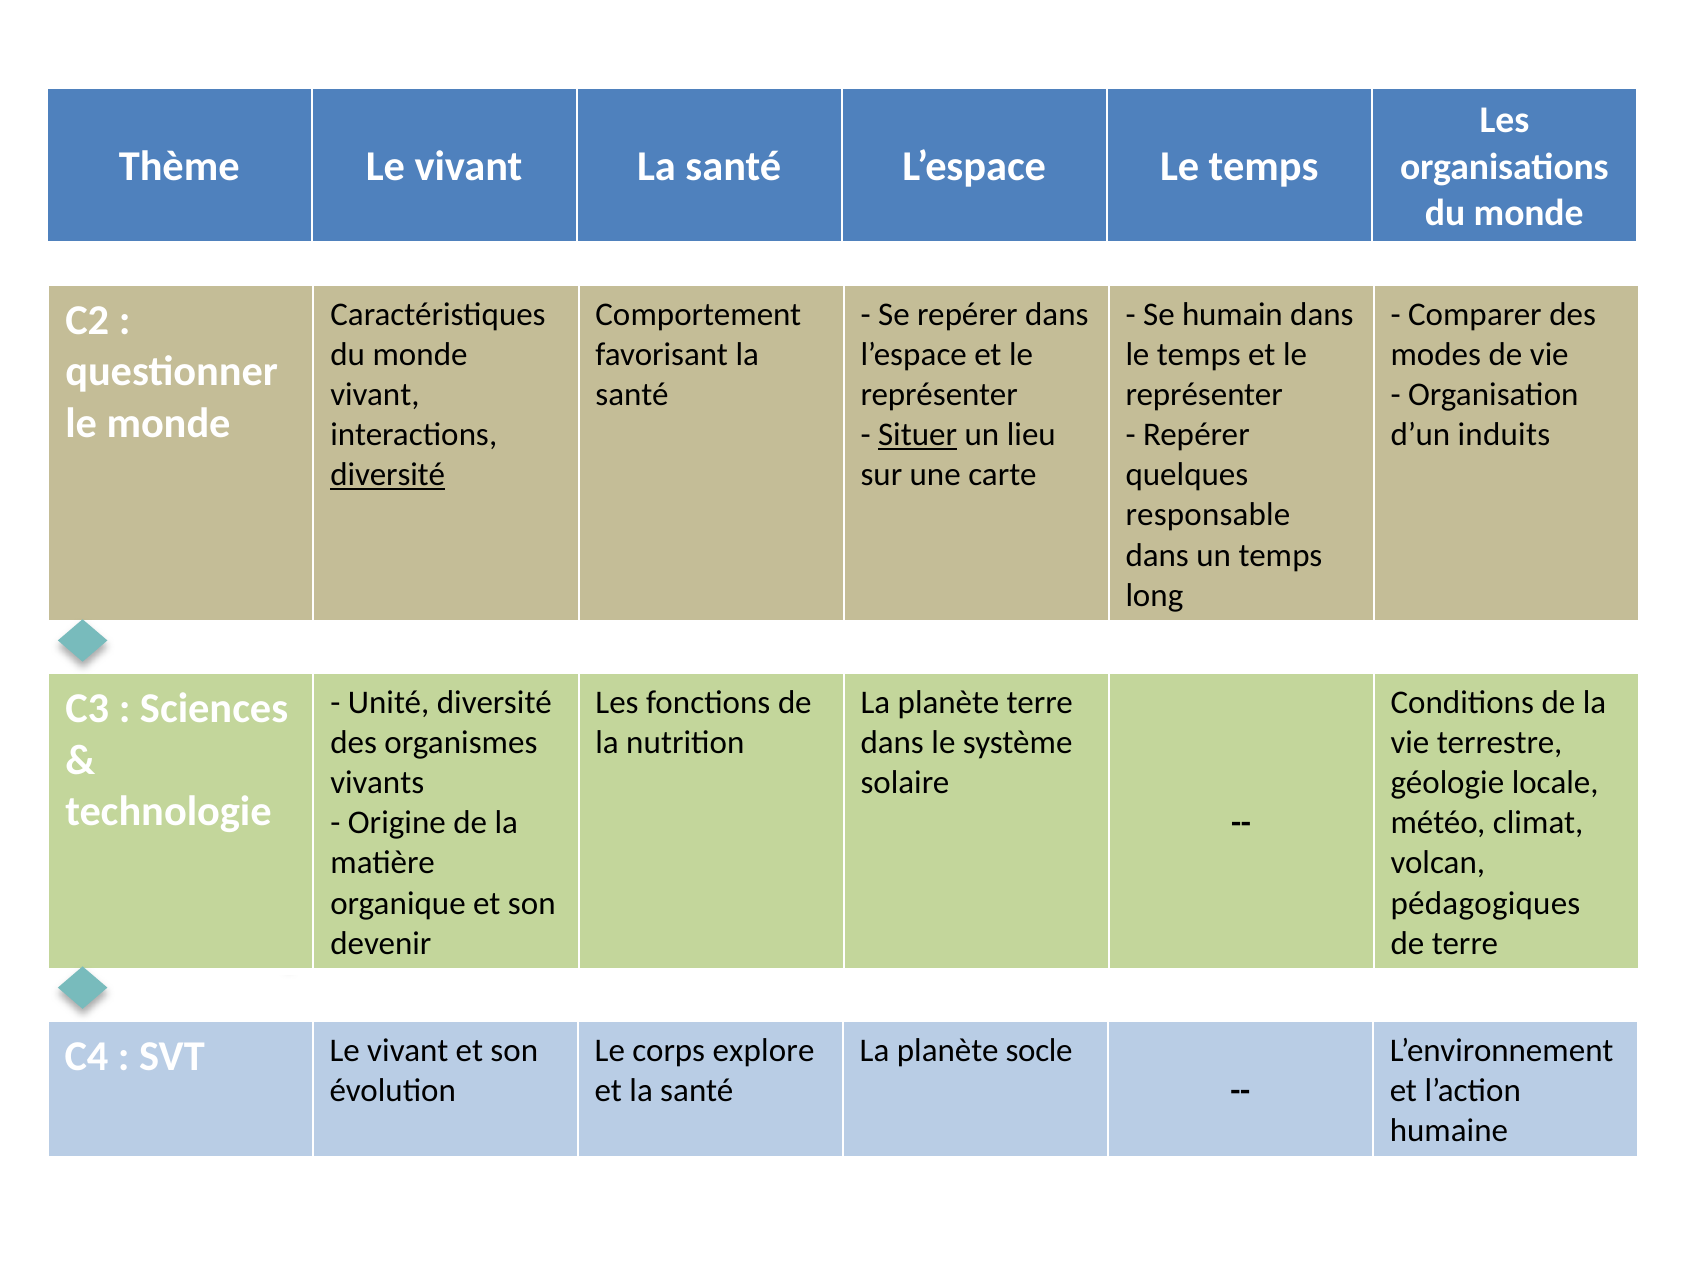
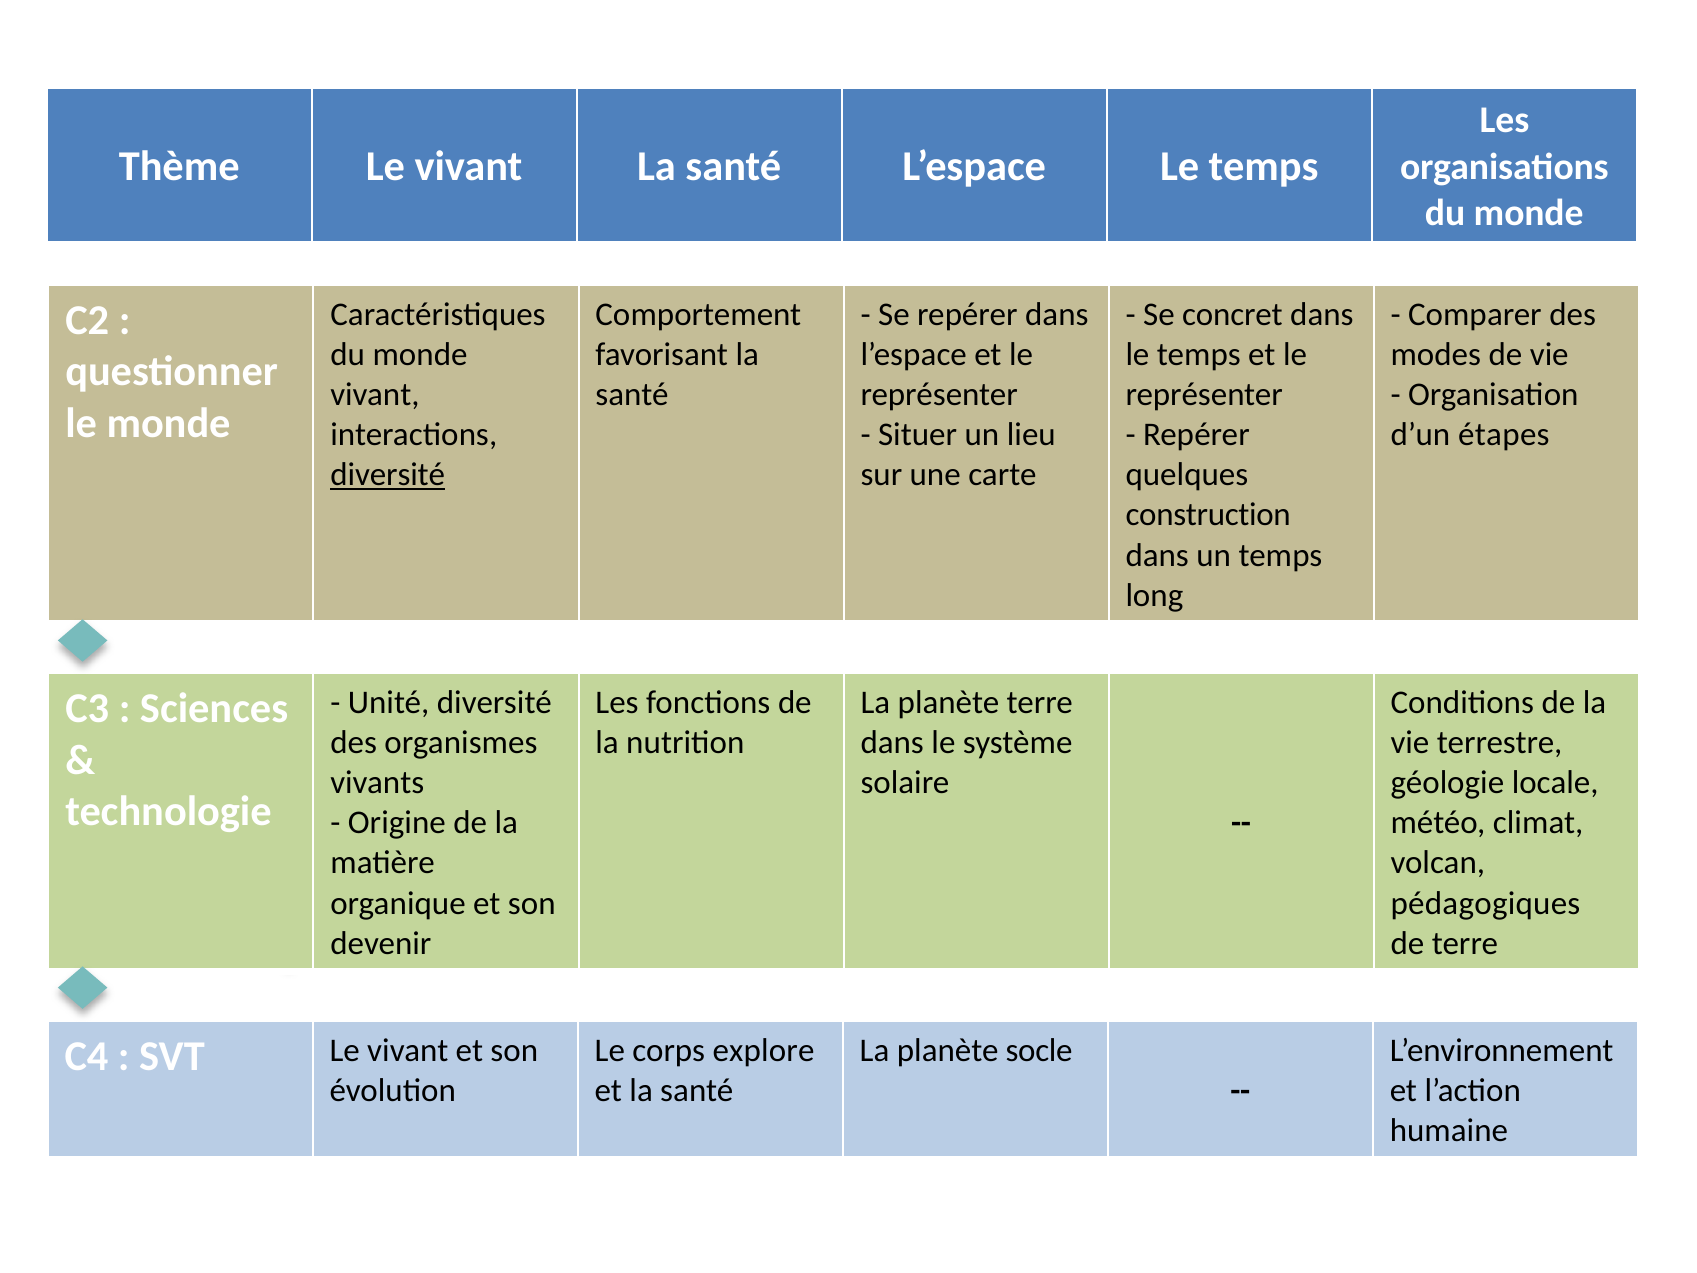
humain: humain -> concret (1232, 314)
Situer underline: present -> none (918, 435)
induits: induits -> étapes (1504, 435)
responsable: responsable -> construction (1208, 515)
